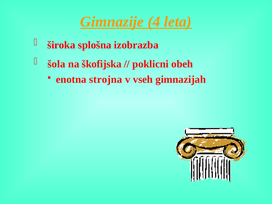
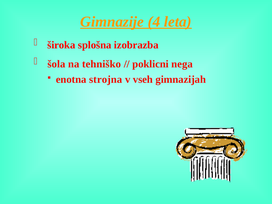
škofijska: škofijska -> tehniško (102, 64)
obeh: obeh -> nega (182, 64)
